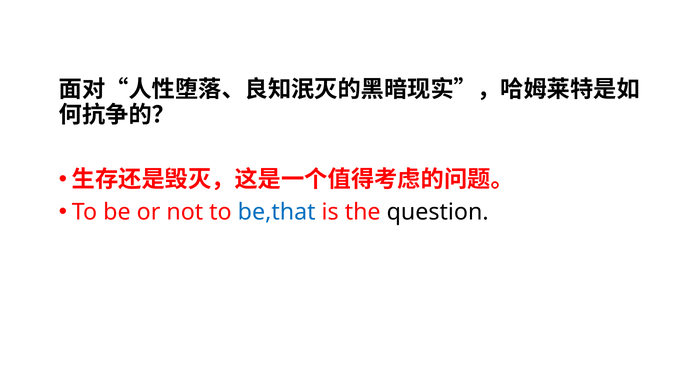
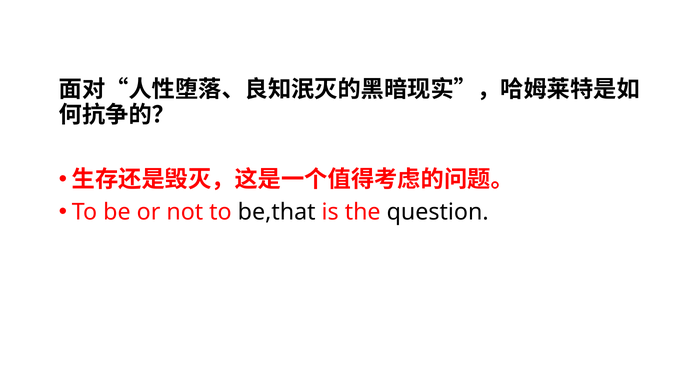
be,that colour: blue -> black (277, 212)
